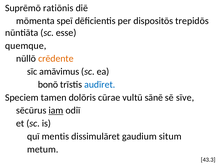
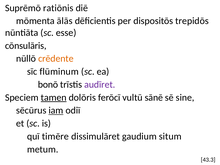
speī: speī -> ālās (65, 21)
quemque: quemque -> cōnsulāris (26, 46)
amāvimus: amāvimus -> flūminum (59, 72)
audīret colour: blue -> purple (100, 84)
tamen underline: none -> present (54, 97)
cūrae: cūrae -> ferōcī (109, 97)
sīve: sīve -> sine (185, 97)
mentis: mentis -> timēre (55, 136)
